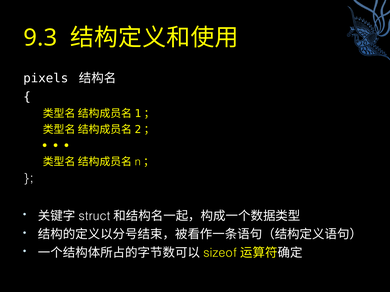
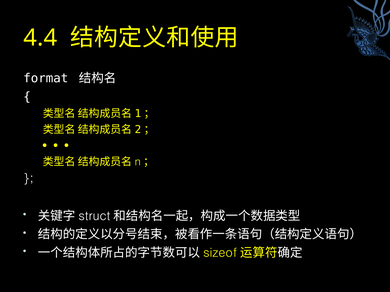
9.3: 9.3 -> 4.4 (40, 38)
pixels: pixels -> format (46, 79)
